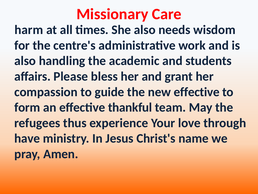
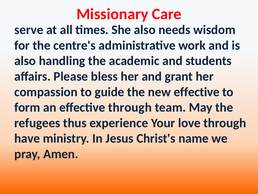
harm: harm -> serve (29, 30)
effective thankful: thankful -> through (130, 107)
